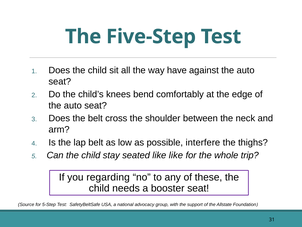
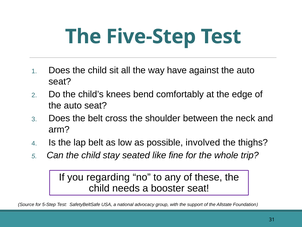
interfere: interfere -> involved (203, 142)
like like: like -> fine (176, 155)
